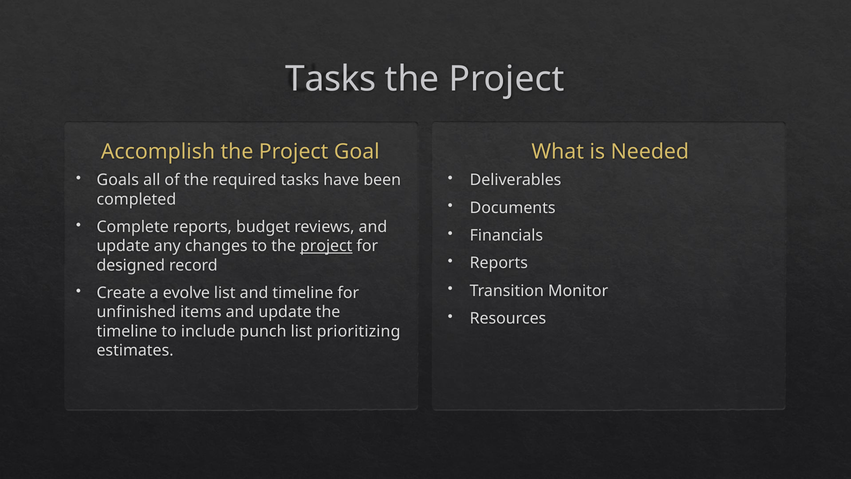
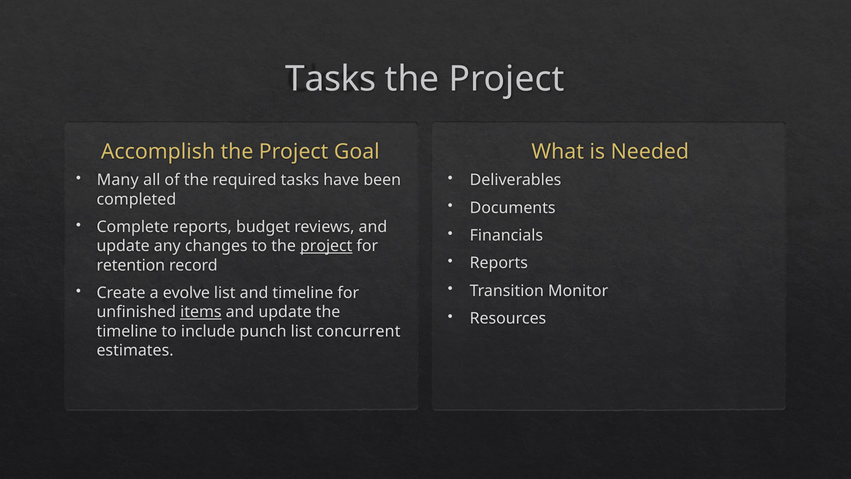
Goals: Goals -> Many (118, 180)
designed: designed -> retention (131, 265)
items underline: none -> present (201, 312)
prioritizing: prioritizing -> concurrent (359, 331)
